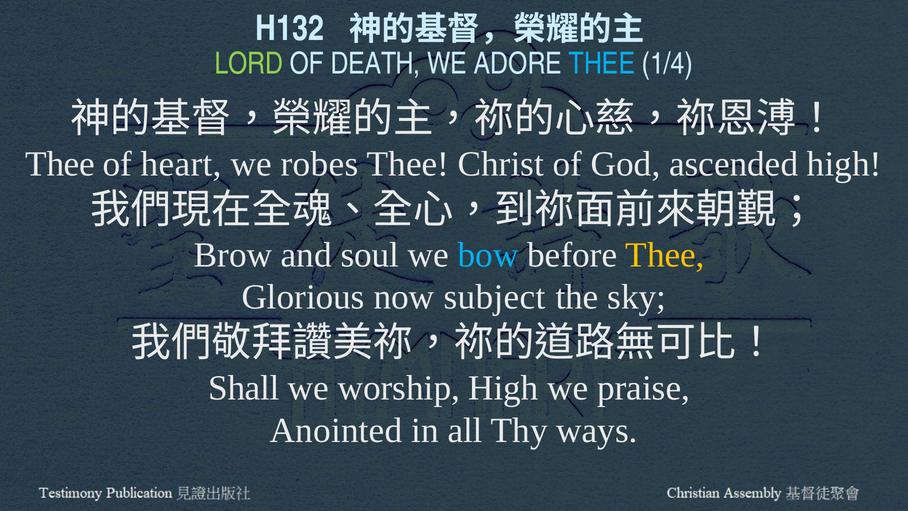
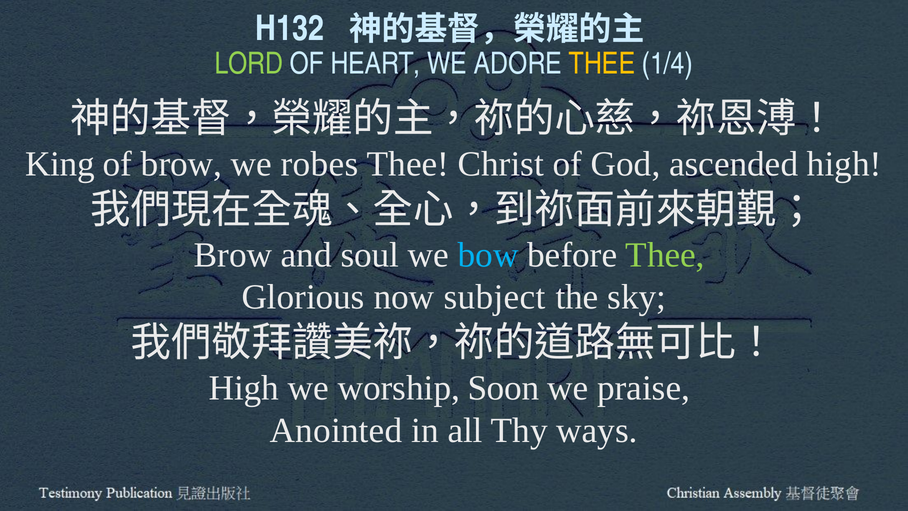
DEATH: DEATH -> HEART (376, 64)
THEE colour: light blue -> yellow (602, 64)
Thee: Thee -> King (60, 164)
of heart: heart -> brow (181, 164)
Thee colour: yellow -> light green (665, 255)
Shall: Shall -> High (244, 388)
worship High: High -> Soon (503, 388)
